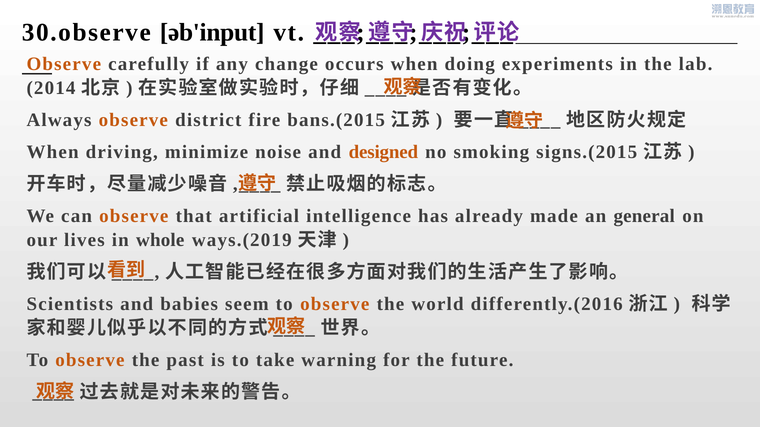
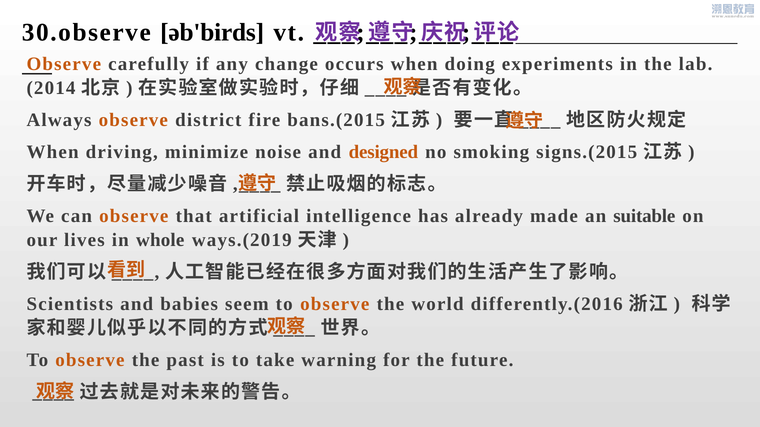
əb'input: əb'input -> əb'birds (212, 32)
general: general -> suitable (644, 216)
